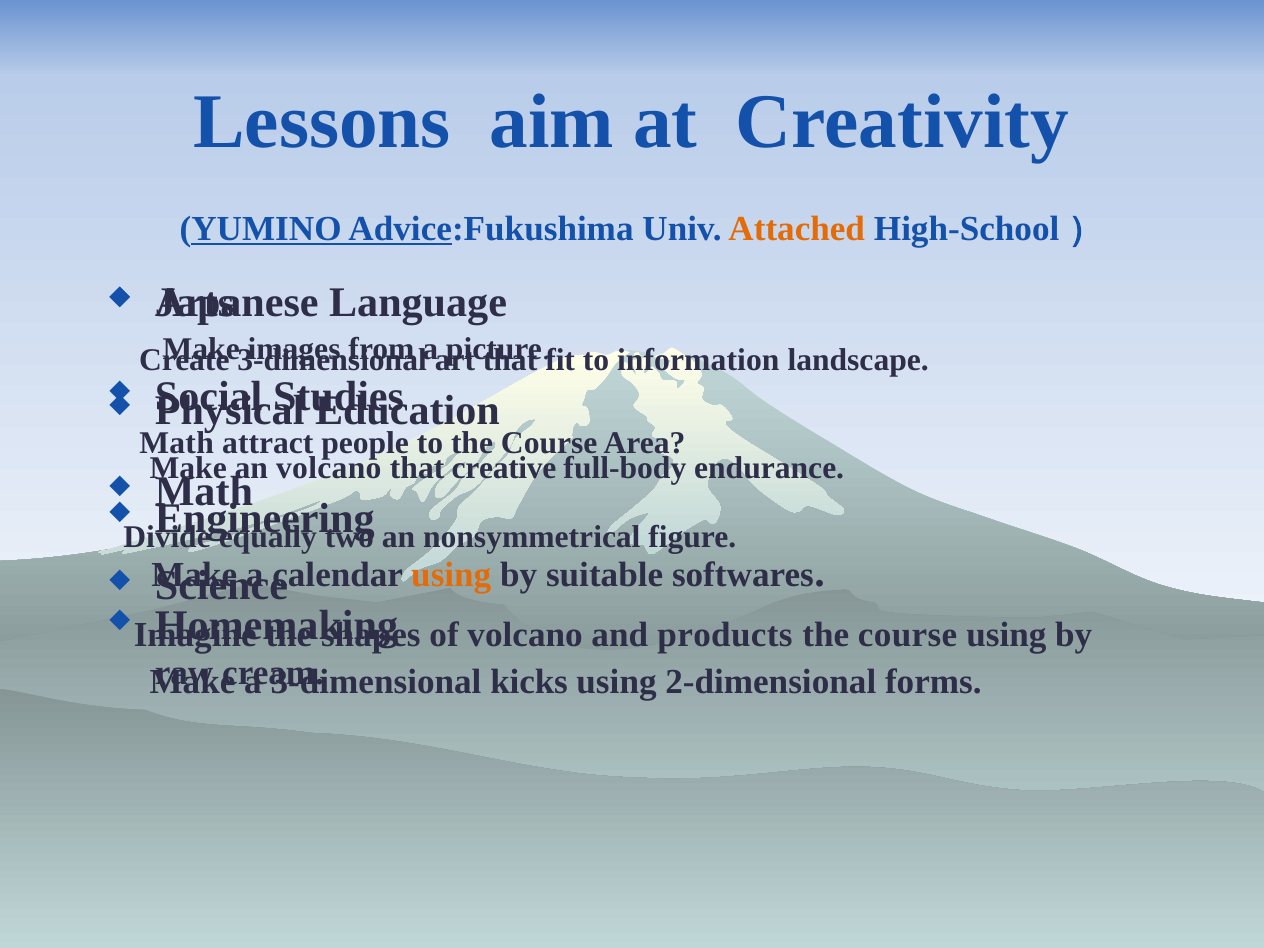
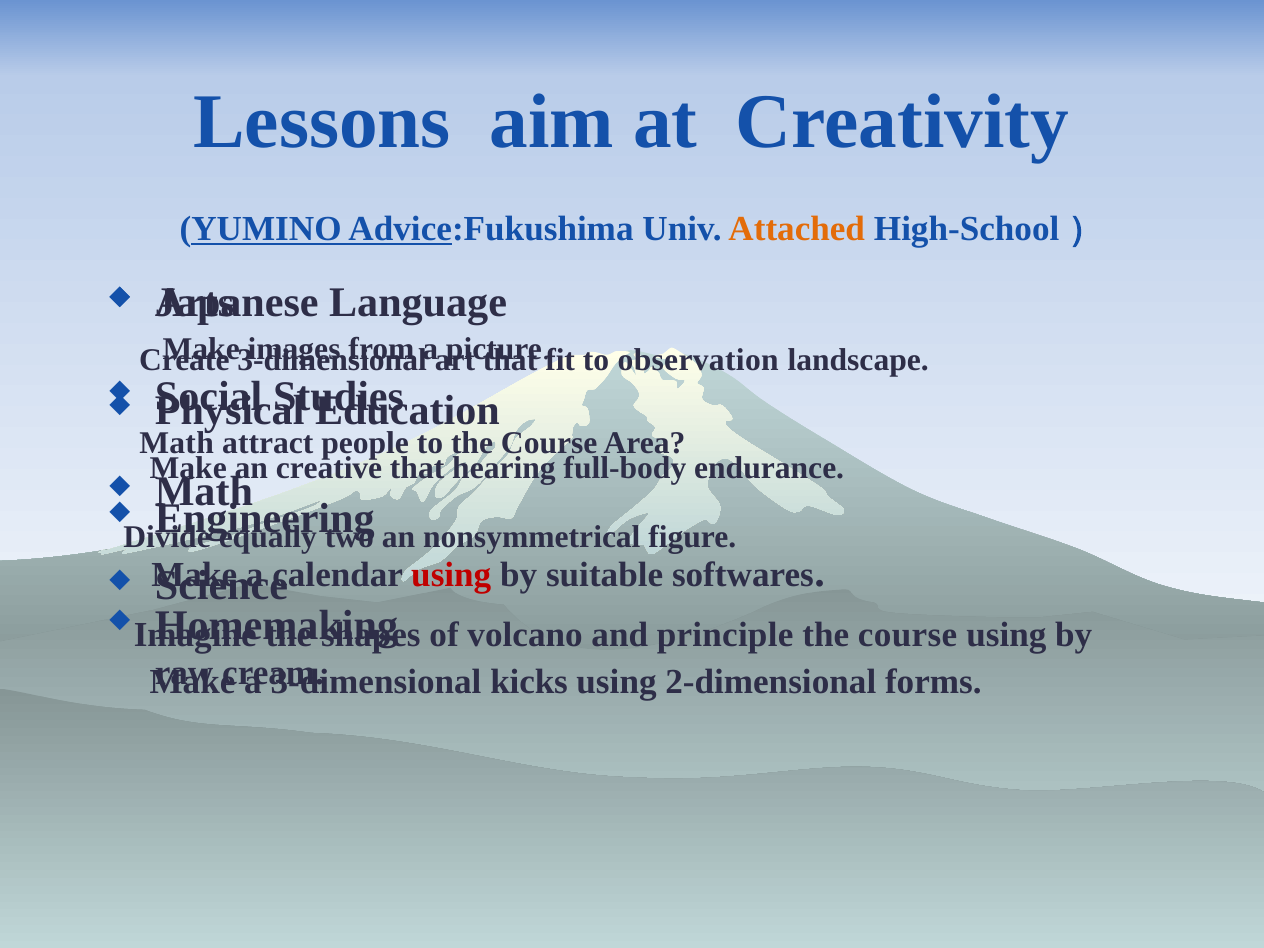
information: information -> observation (698, 360)
an volcano: volcano -> creative (329, 468)
creative: creative -> hearing (504, 468)
using colour: orange -> red (451, 574)
products: products -> principle (725, 634)
